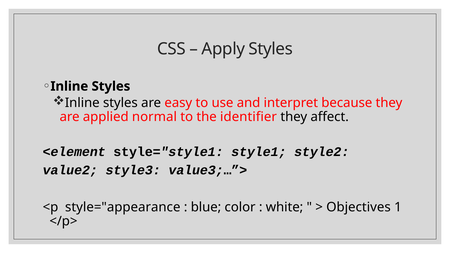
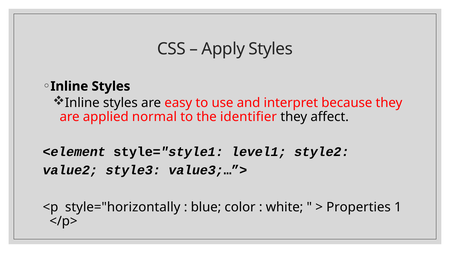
style1: style1 -> level1 (259, 152)
style="appearance: style="appearance -> style="horizontally (123, 207)
Objectives: Objectives -> Properties (359, 207)
